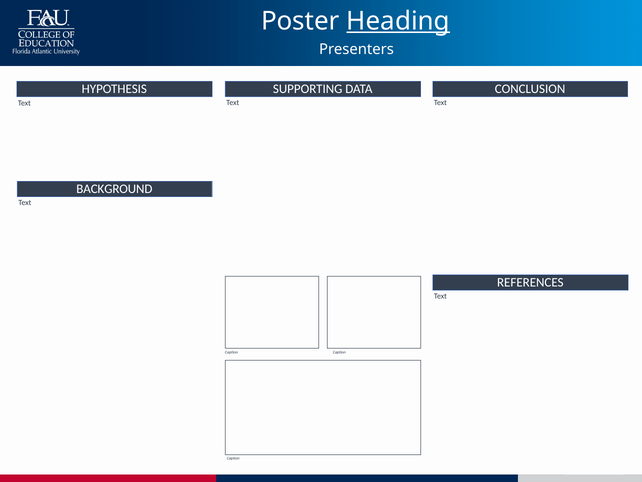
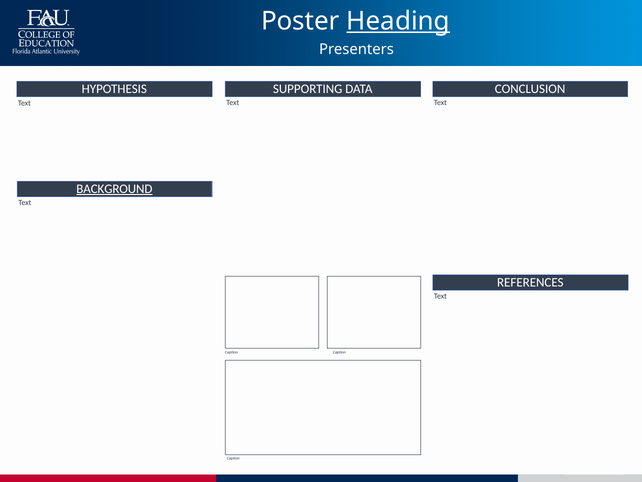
BACKGROUND underline: none -> present (114, 189)
